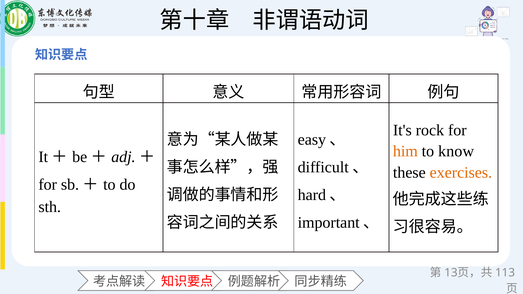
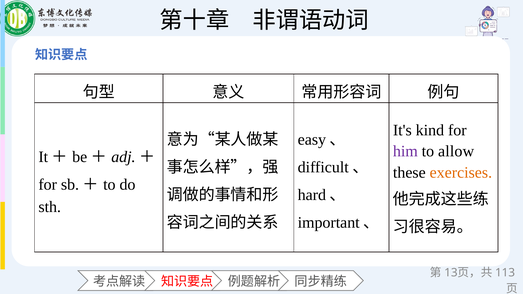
rock: rock -> kind (430, 130)
him colour: orange -> purple (405, 152)
know: know -> allow (456, 152)
